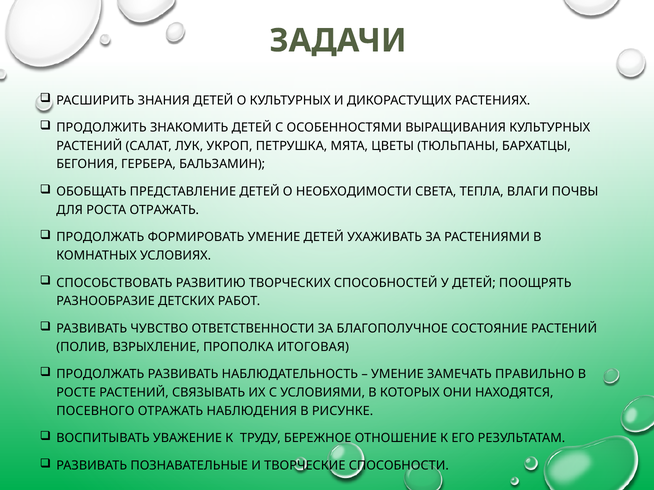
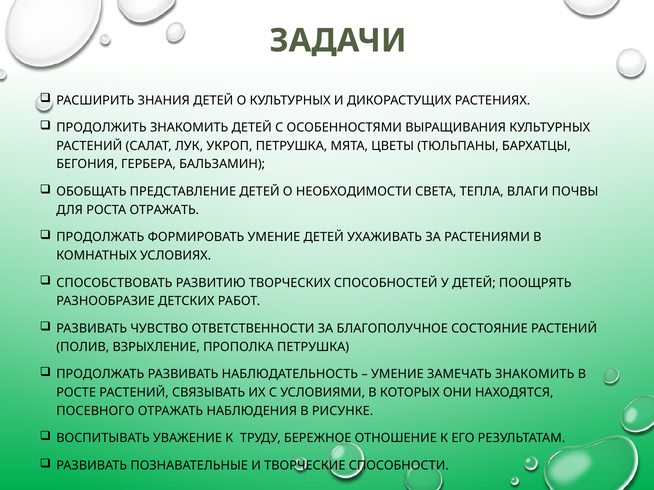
ПРОПОЛКА ИТОГОВАЯ: ИТОГОВАЯ -> ПЕТРУШКА (313, 347)
ЗАМЕЧАТЬ ПРАВИЛЬНО: ПРАВИЛЬНО -> ЗНАКОМИТЬ (535, 375)
